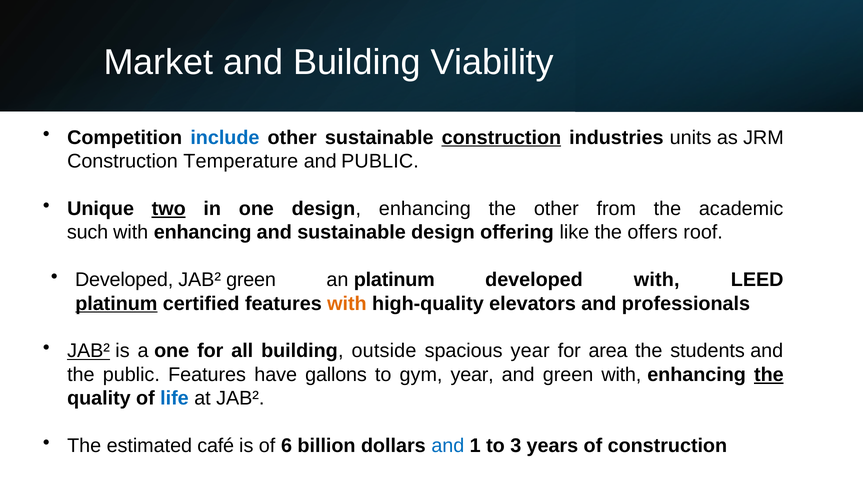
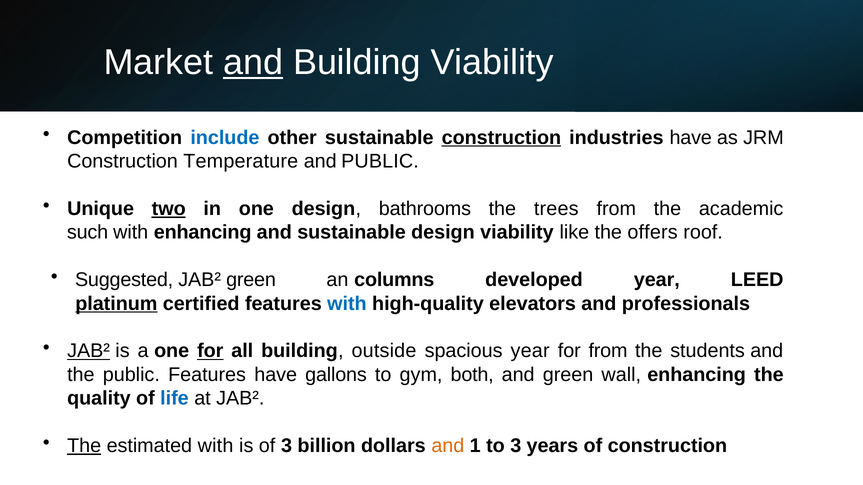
and underline: none -> present (253, 63)
industries units: units -> have (691, 138)
design enhancing: enhancing -> bathrooms (425, 209)
the other: other -> trees (556, 209)
design offering: offering -> viability (517, 233)
Developed: Developed -> Suggested (124, 280)
an platinum: platinum -> columns (394, 280)
developed with: with -> year (657, 280)
with colour: orange -> blue (347, 304)
for underline: none -> present (210, 351)
for area: area -> from (608, 351)
gym year: year -> both (472, 375)
green with: with -> wall (621, 375)
the underline: present -> none (769, 375)
The underline: none -> present (84, 446)
estimated café: café -> with (216, 446)
of 6: 6 -> 3 (287, 446)
and colour: blue -> orange (448, 446)
